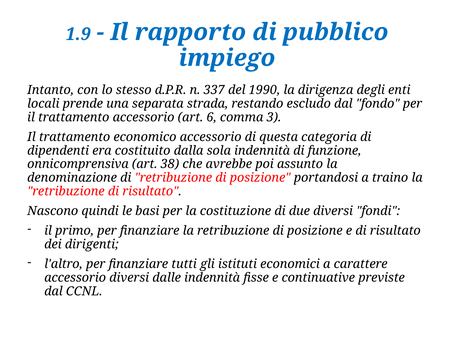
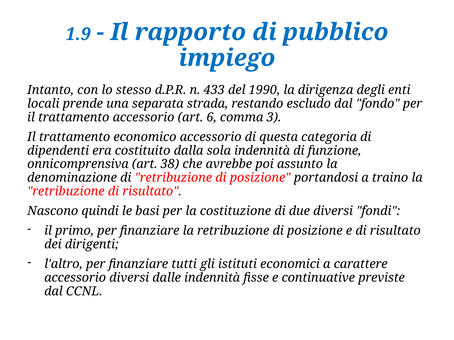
337: 337 -> 433 (214, 90)
